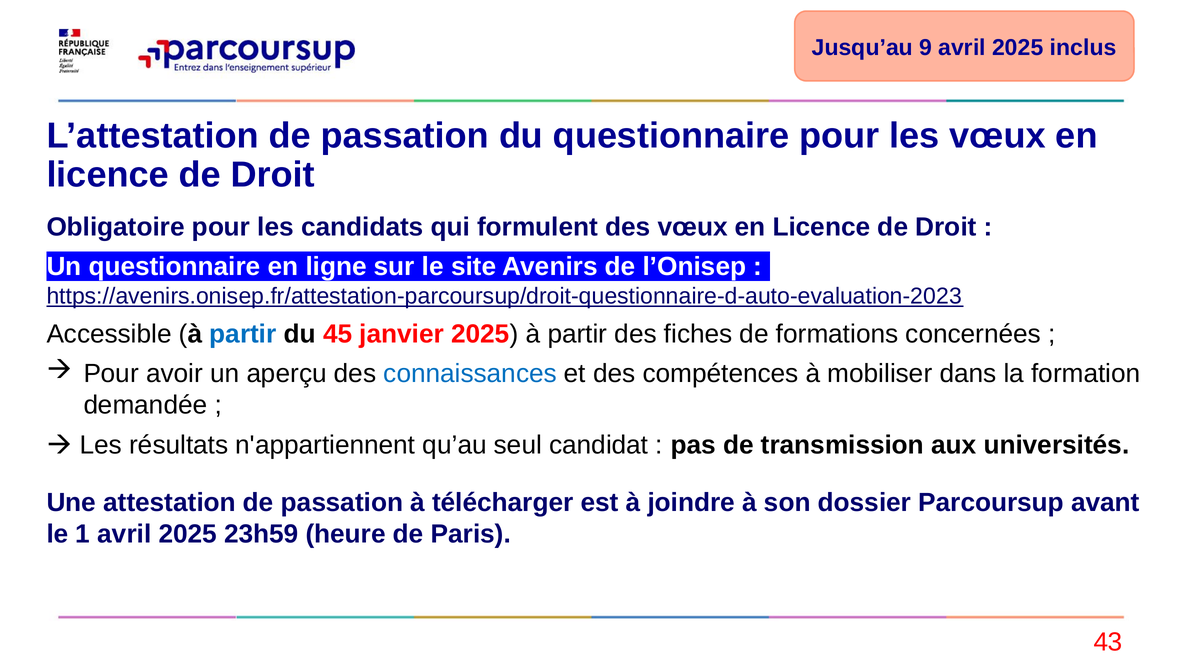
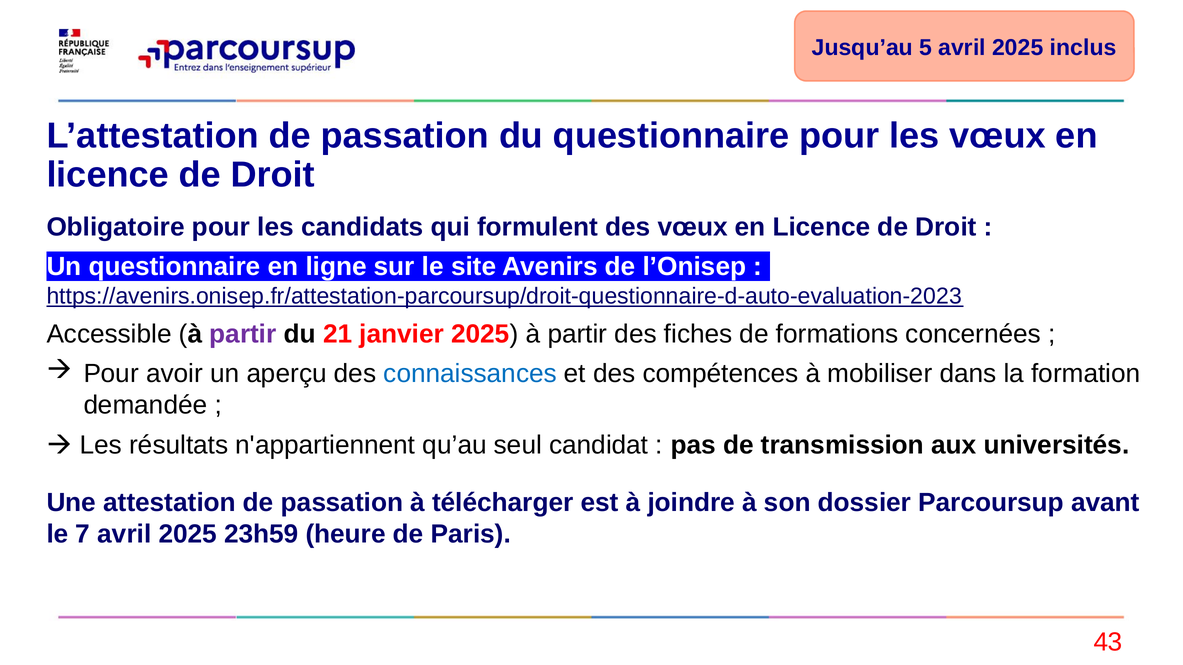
9: 9 -> 5 (926, 48)
partir colour: blue -> purple (243, 334)
45: 45 -> 21 (338, 334)
1: 1 -> 7 (83, 534)
